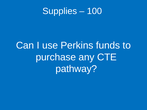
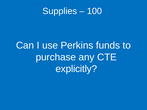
pathway: pathway -> explicitly (76, 69)
